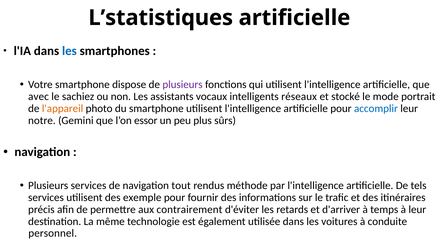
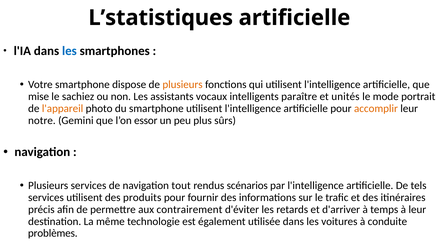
plusieurs colour: purple -> orange (183, 85)
avec: avec -> mise (39, 97)
réseaux: réseaux -> paraître (299, 97)
stocké: stocké -> unités (345, 97)
accomplir colour: blue -> orange (376, 109)
méthode: méthode -> scénarios (247, 186)
exemple: exemple -> produits (142, 198)
personnel: personnel -> problèmes (53, 233)
